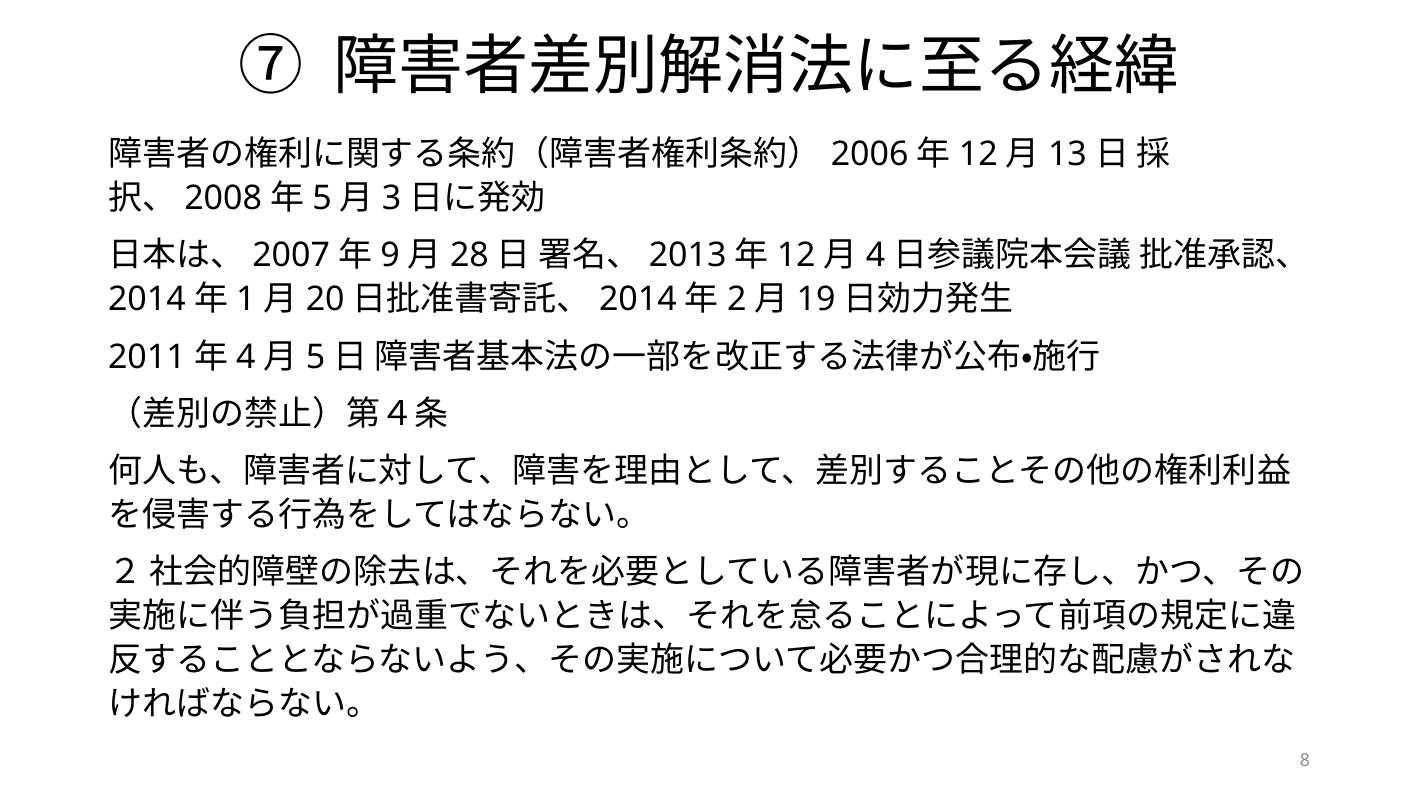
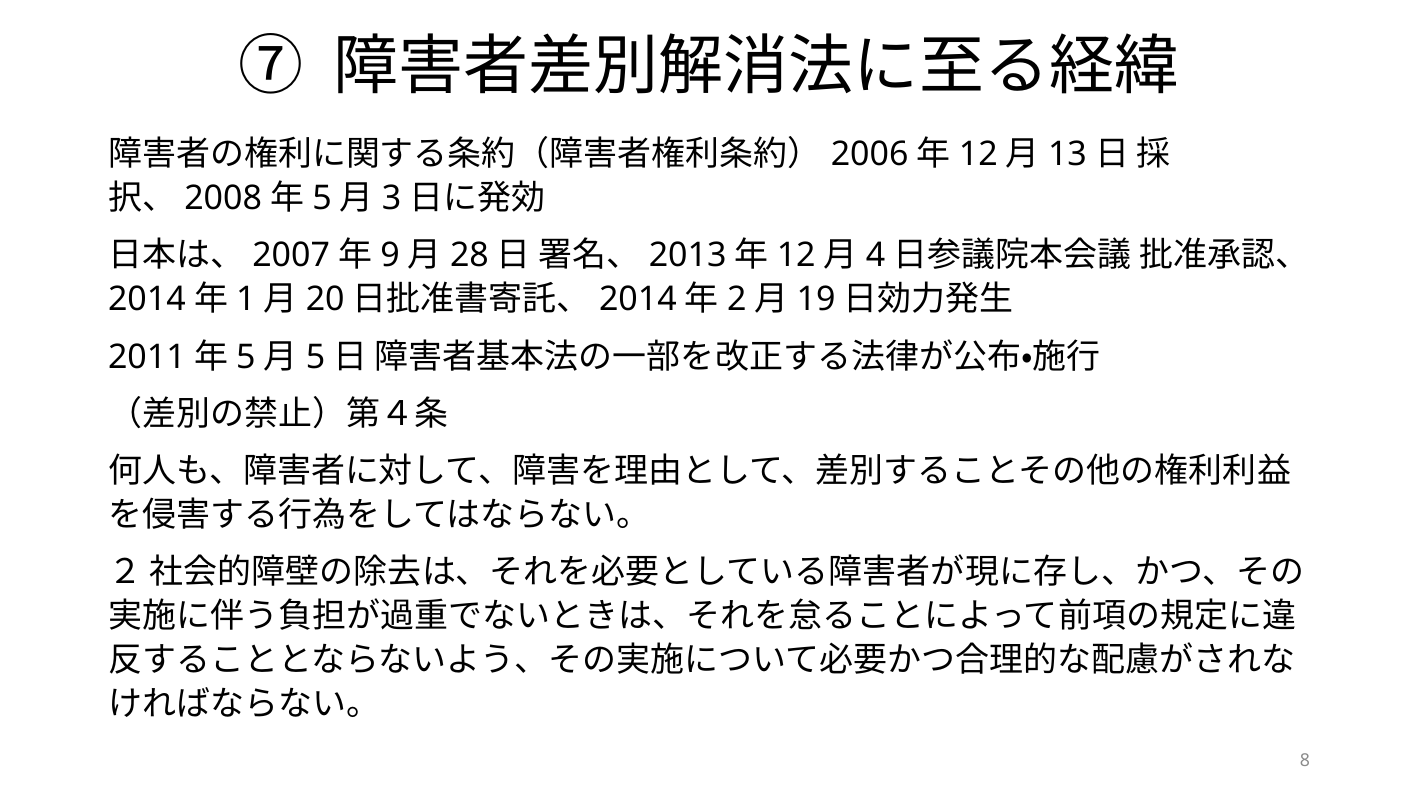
4: 4 -> 5 (246, 357)
